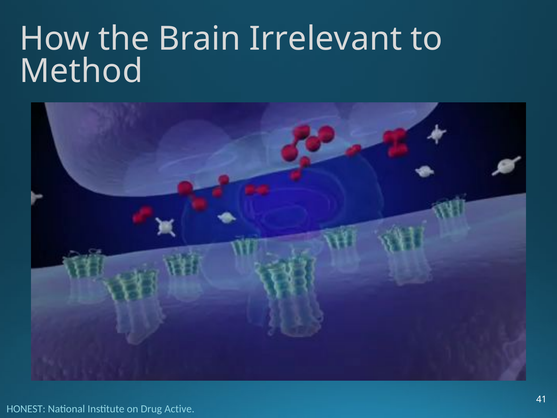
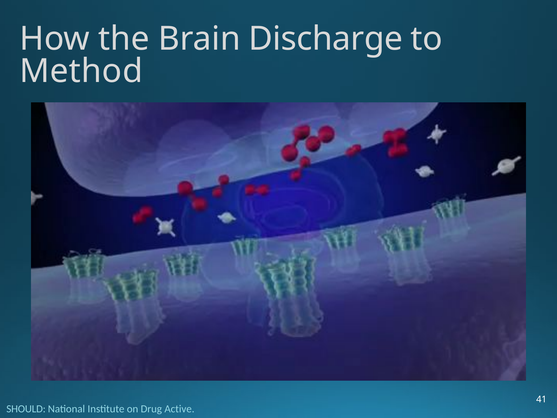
Irrelevant: Irrelevant -> Discharge (326, 39)
HONEST: HONEST -> SHOULD (26, 409)
